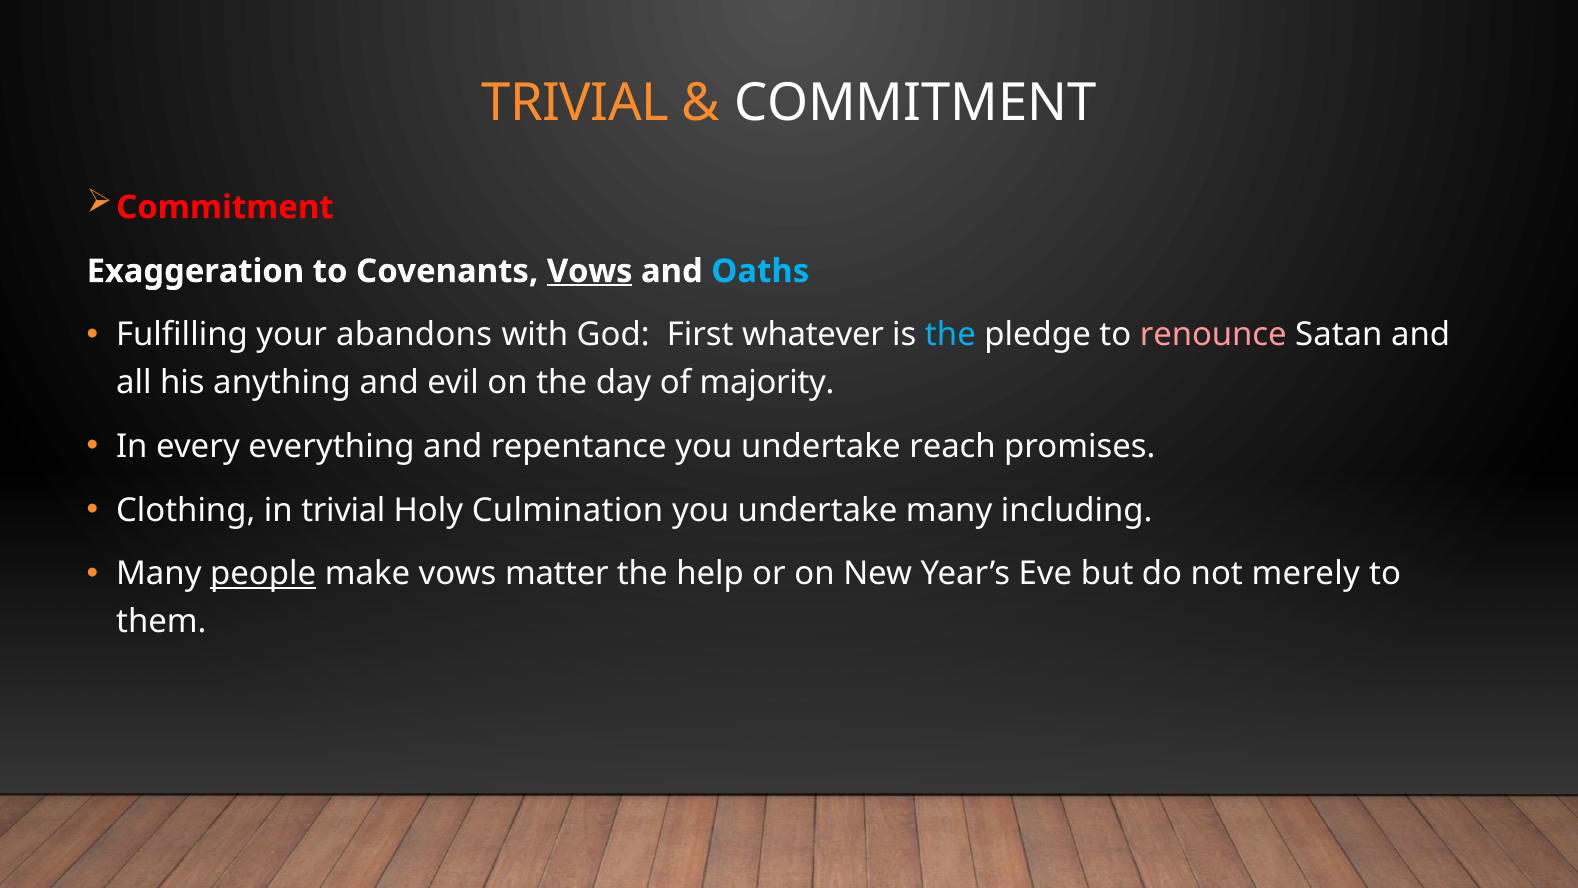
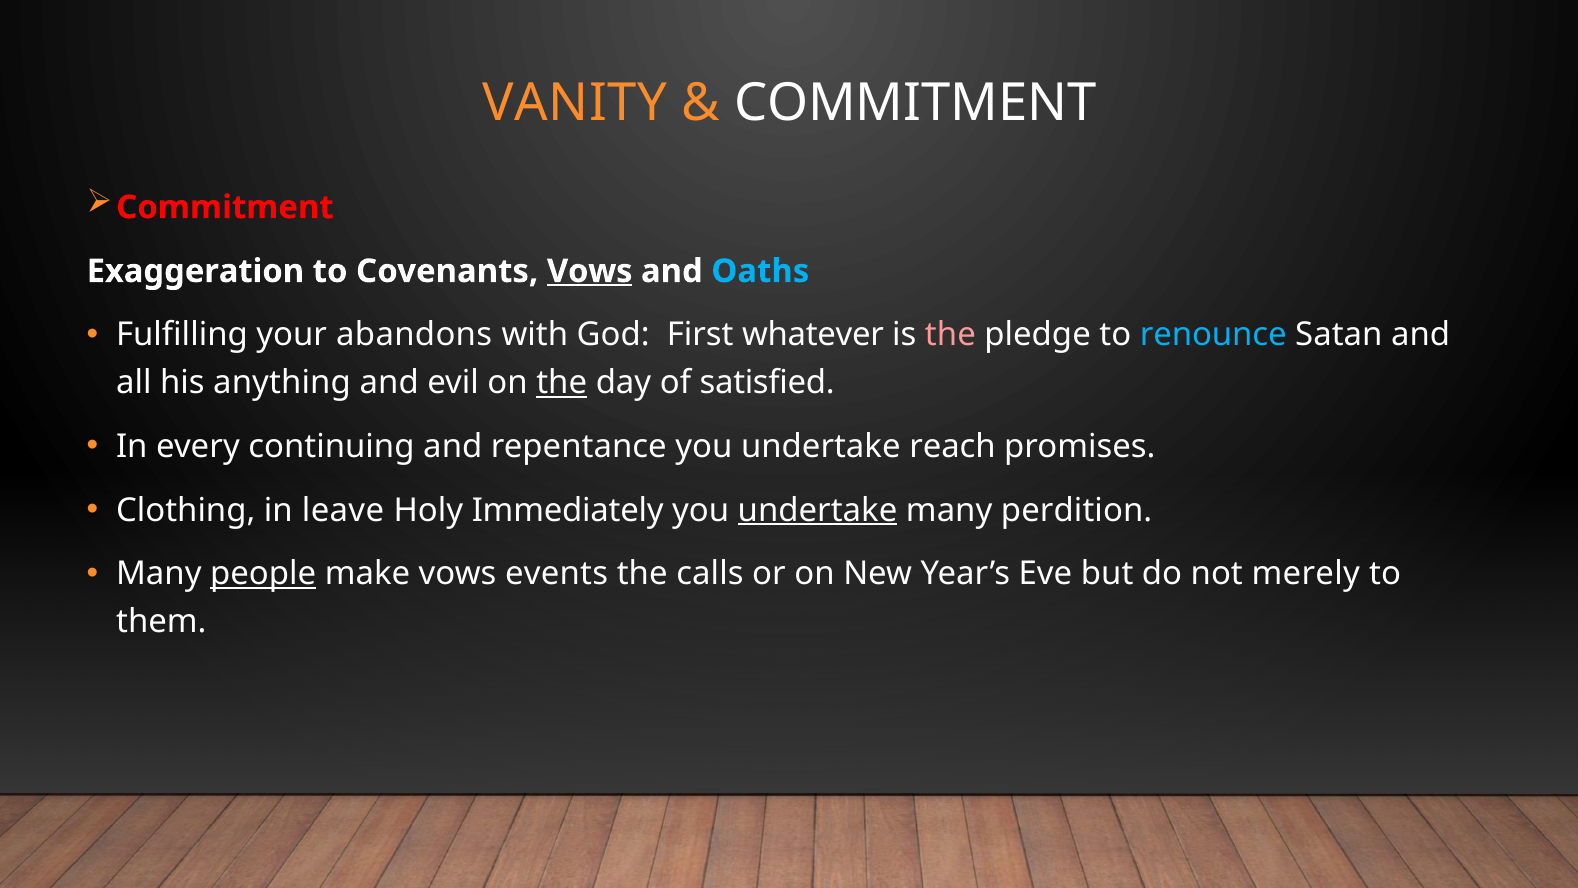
TRIVIAL: TRIVIAL -> VANITY (575, 103)
the colour: light blue -> pink (950, 335)
renounce colour: pink -> light blue (1213, 335)
the underline: none -> present (562, 382)
majority: majority -> satisfied (767, 382)
everything: everything -> continuing (331, 446)
in trivial: trivial -> leave (343, 510)
Culmination: Culmination -> Immediately (568, 510)
undertake underline: none -> present (818, 510)
including: including -> perdition (1077, 510)
matter: matter -> events (557, 574)
help: help -> calls (710, 574)
